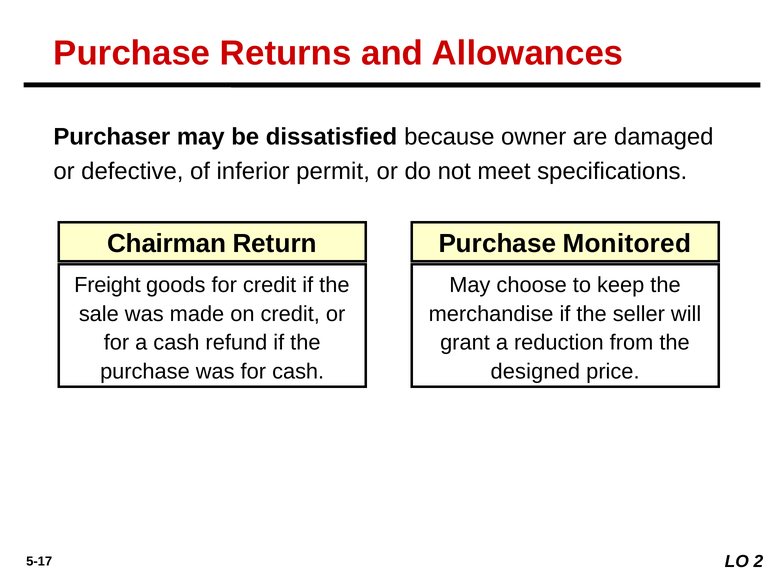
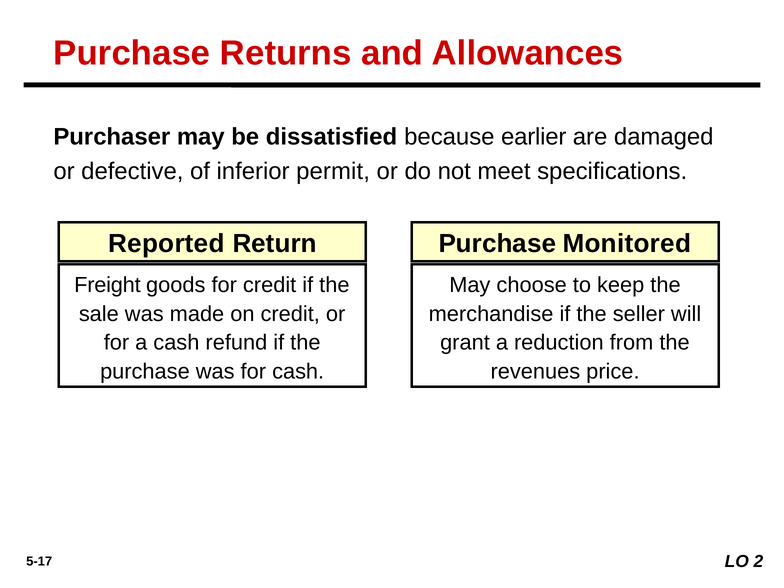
owner: owner -> earlier (534, 137)
Chairman: Chairman -> Reported (166, 244)
designed: designed -> revenues (535, 371)
